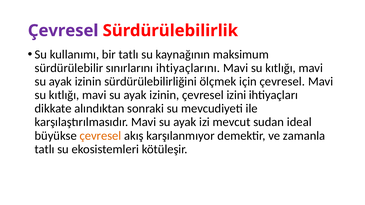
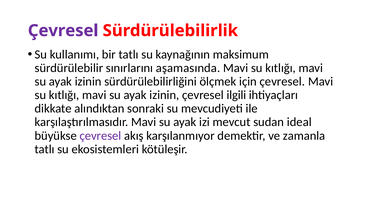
ihtiyaçlarını: ihtiyaçlarını -> aşamasında (188, 68)
izini: izini -> ilgili (236, 95)
çevresel colour: orange -> purple (100, 136)
